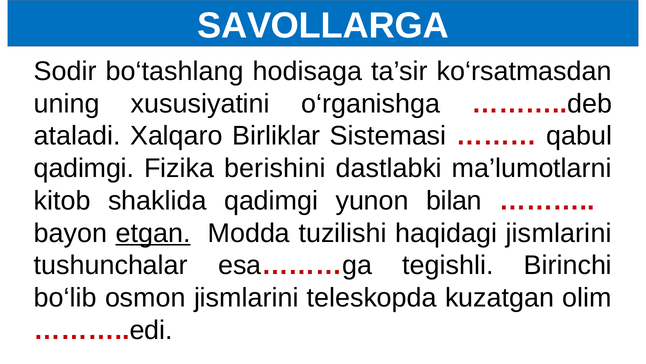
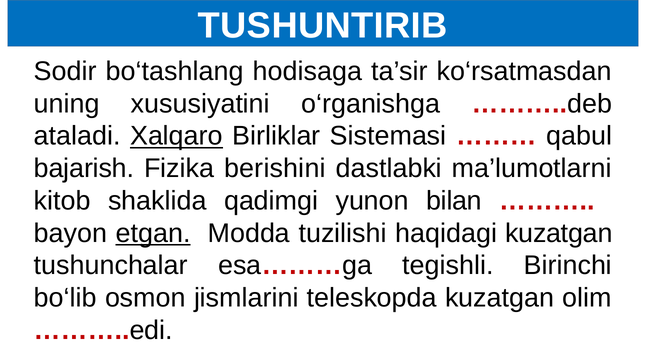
SAVOLLARGA: SAVOLLARGA -> TUSHUNTIRIB (323, 26)
Xalqaro underline: none -> present (176, 136)
qadimgi: qadimgi -> bajarish (84, 168)
haqidagi jismlarini: jismlarini -> kuzatgan (559, 233)
